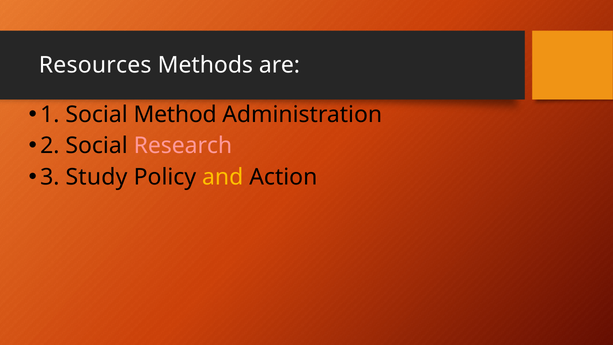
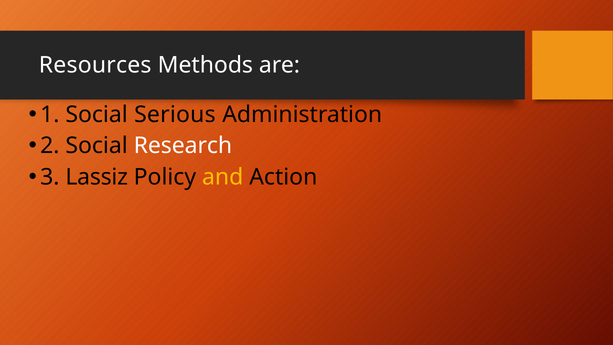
Method: Method -> Serious (175, 114)
Research colour: pink -> white (183, 146)
Study: Study -> Lassiz (97, 177)
